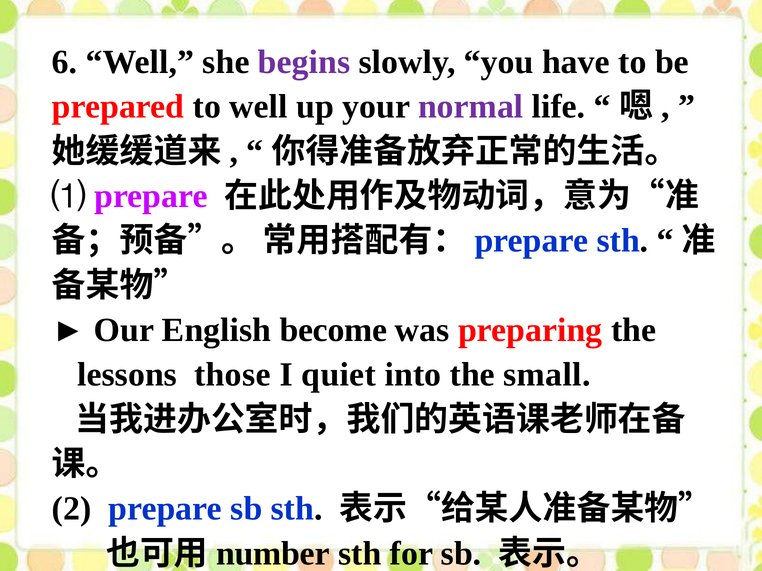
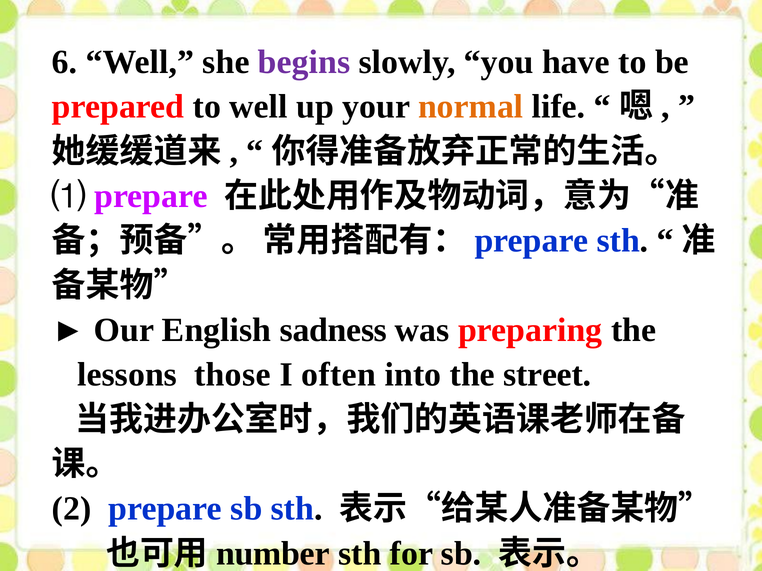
normal colour: purple -> orange (471, 107)
become: become -> sadness (333, 330)
quiet: quiet -> often (339, 375)
small: small -> street (547, 375)
